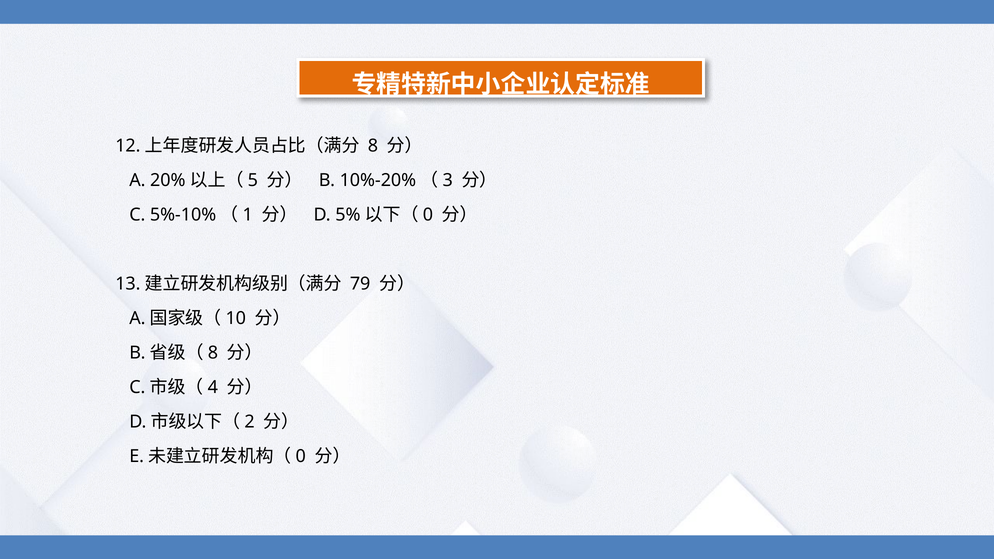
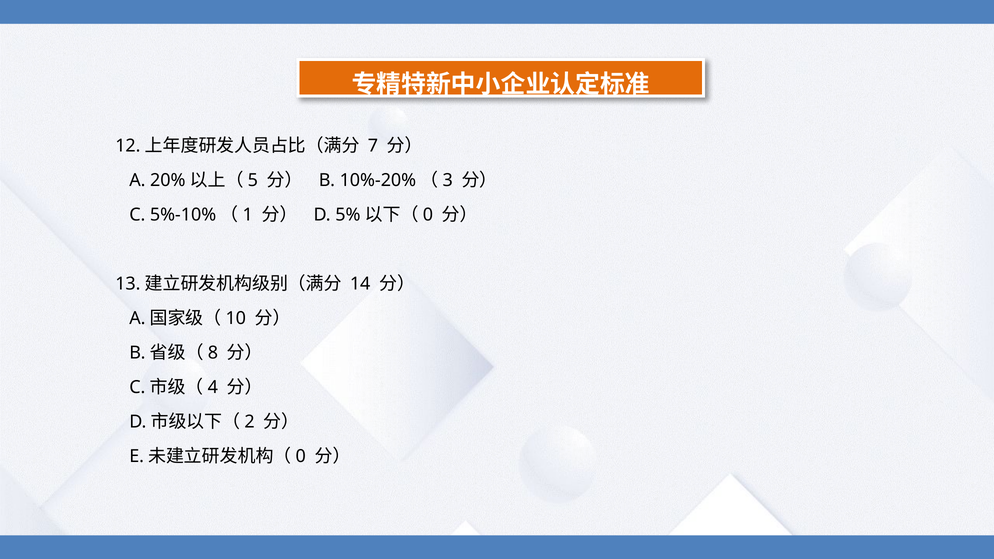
8: 8 -> 7 (373, 146)
79: 79 -> 14 (360, 284)
